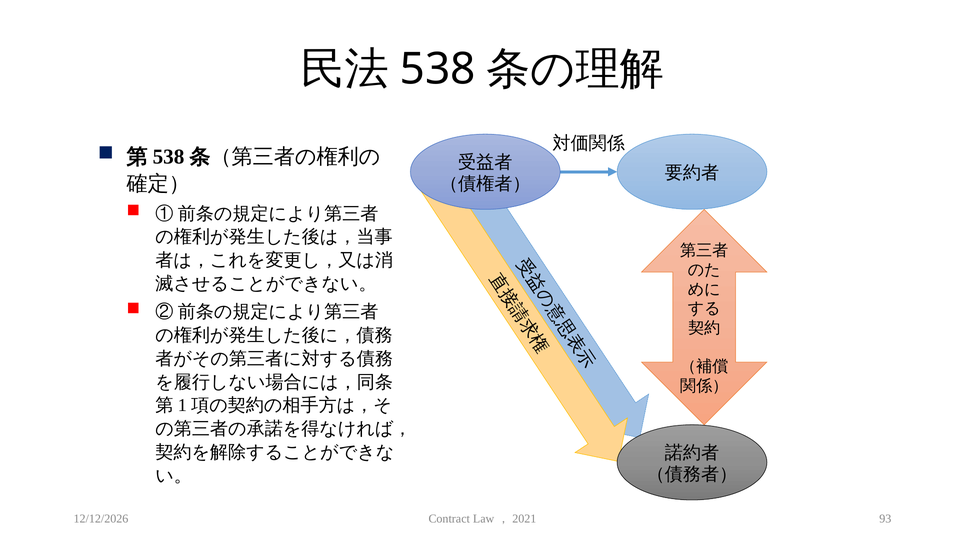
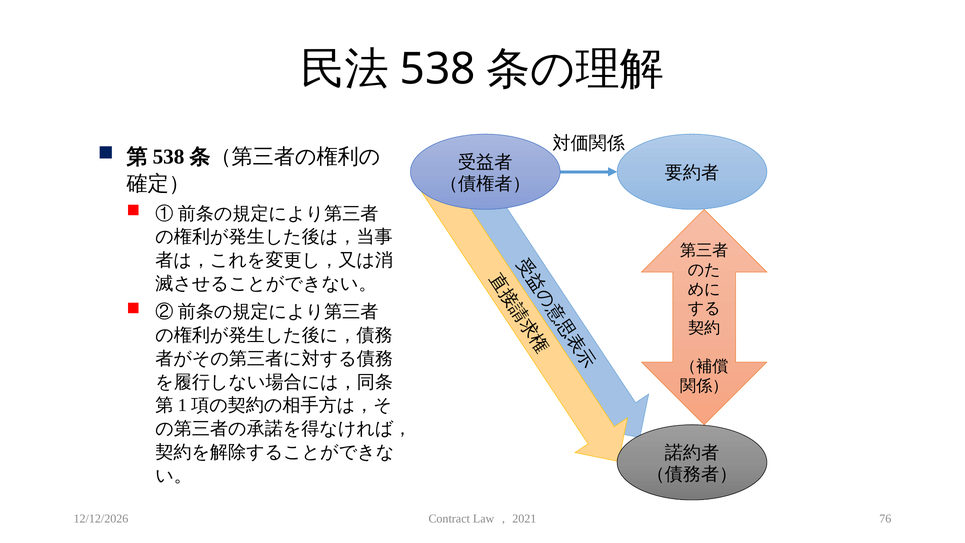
93: 93 -> 76 (885, 518)
